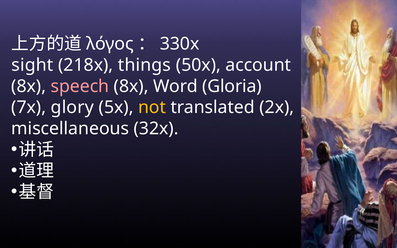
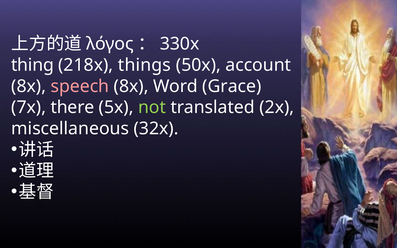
sight: sight -> thing (32, 65)
Gloria: Gloria -> Grace (232, 86)
glory: glory -> there (72, 107)
not colour: yellow -> light green (152, 107)
